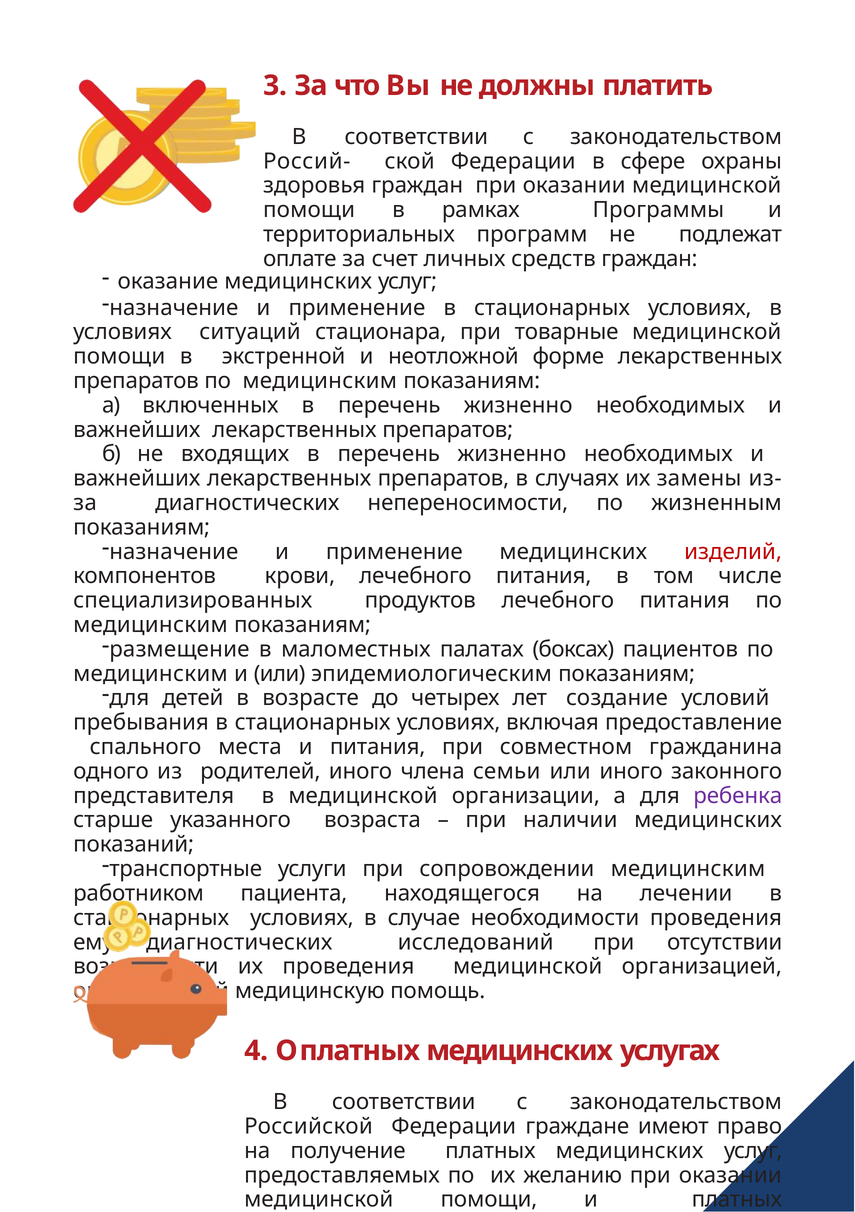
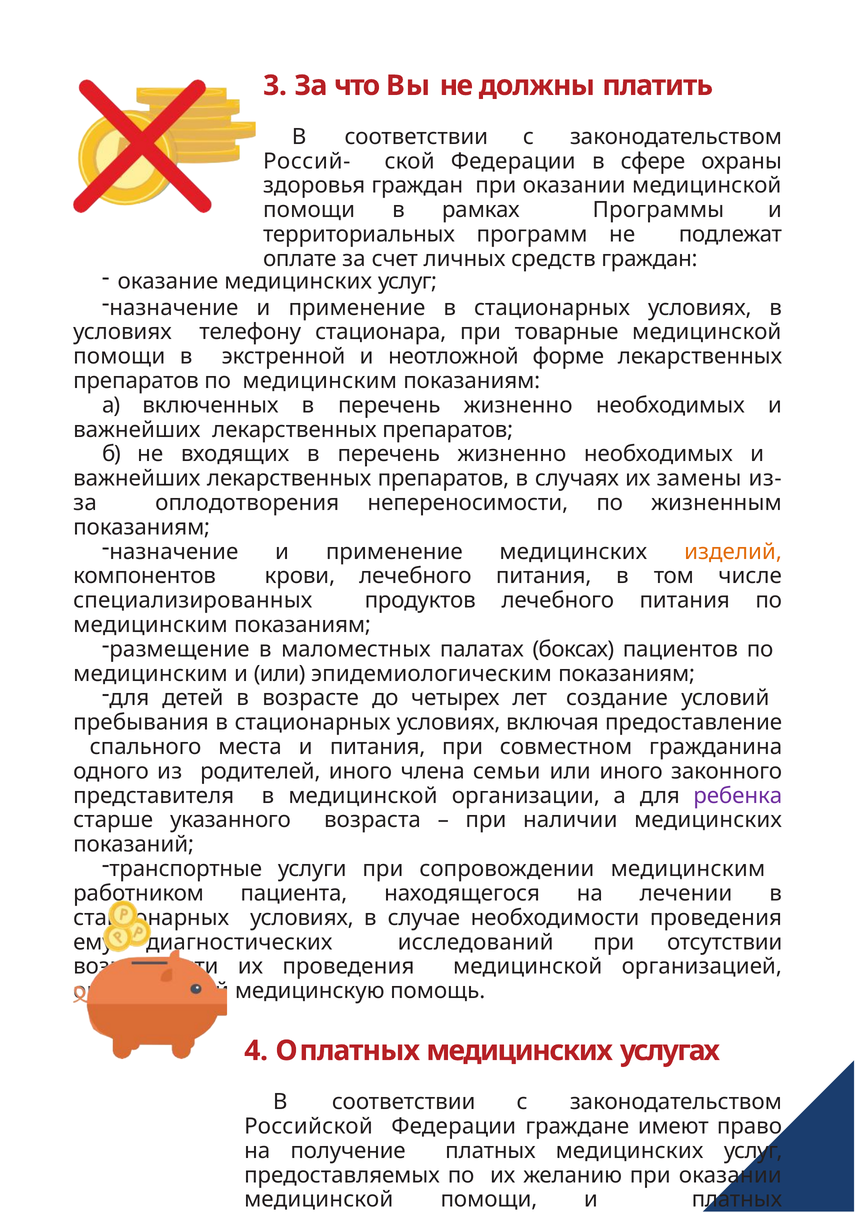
ситуаций: ситуаций -> телефону (250, 332)
за диагностических: диагностических -> оплодотворения (247, 503)
изделий colour: red -> orange (733, 552)
